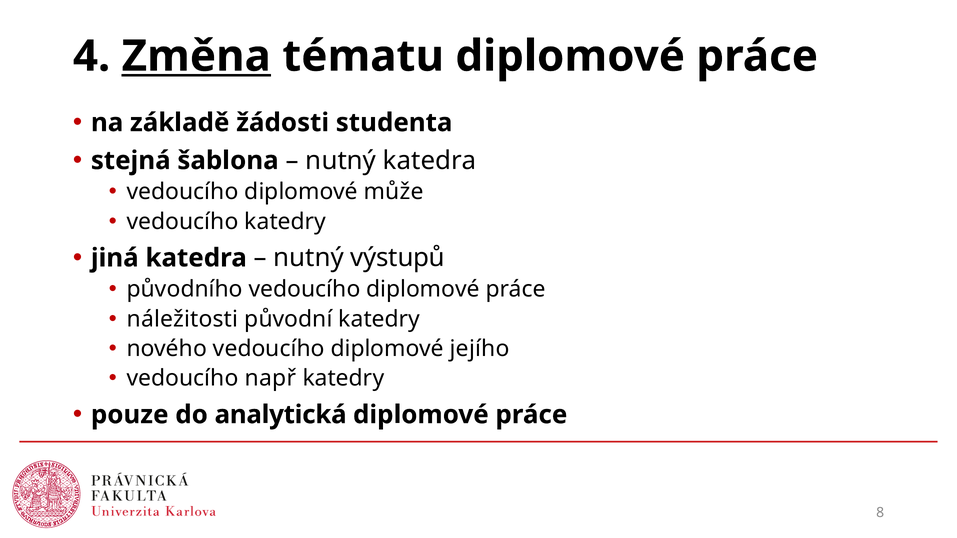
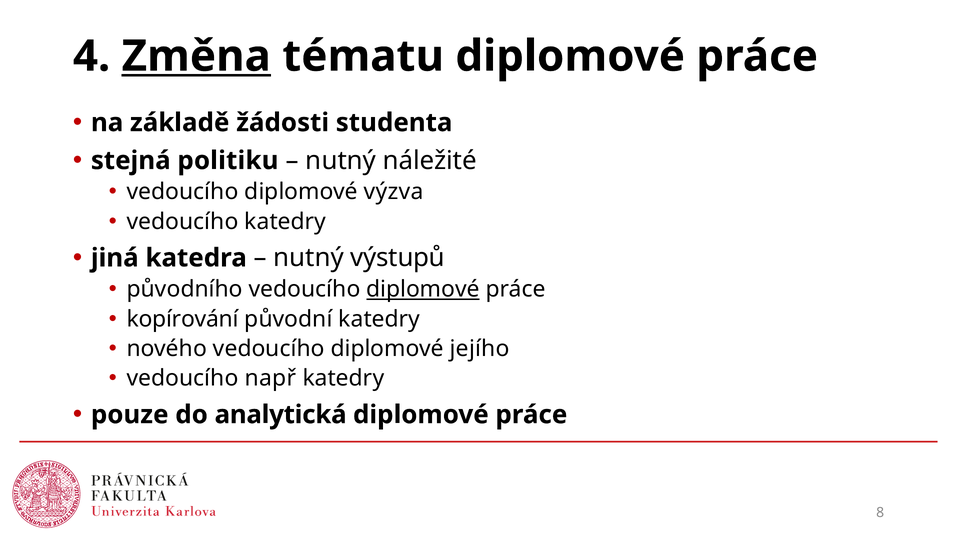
šablona: šablona -> politiku (228, 161)
nutný katedra: katedra -> náležité (430, 161)
může: může -> výzva (394, 192)
diplomové underline: none -> present (423, 289)
náležitosti: náležitosti -> kopírování (183, 319)
